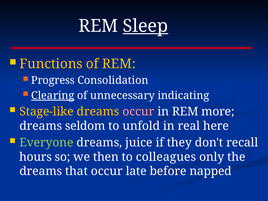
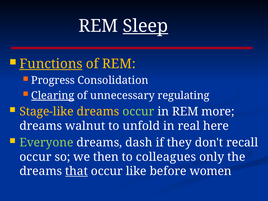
Functions underline: none -> present (51, 64)
indicating: indicating -> regulating (183, 96)
occur colour: pink -> light green (138, 112)
seldom: seldom -> walnut (85, 126)
juice: juice -> dash (139, 143)
hours: hours -> occur (35, 157)
that underline: none -> present (77, 171)
late: late -> like (136, 171)
napped: napped -> women (211, 171)
